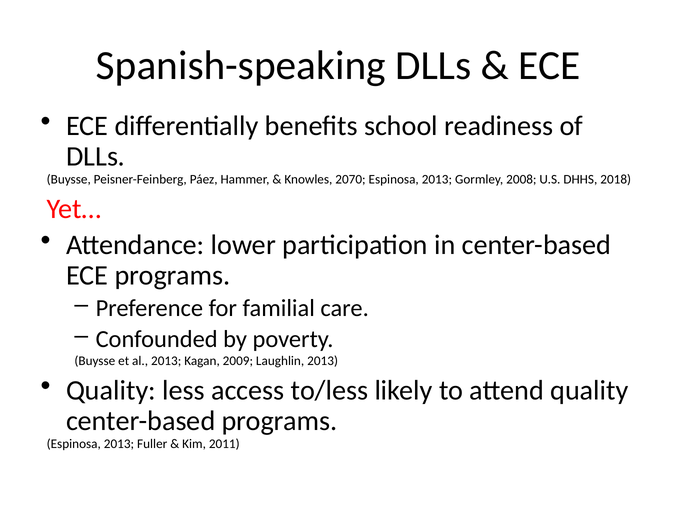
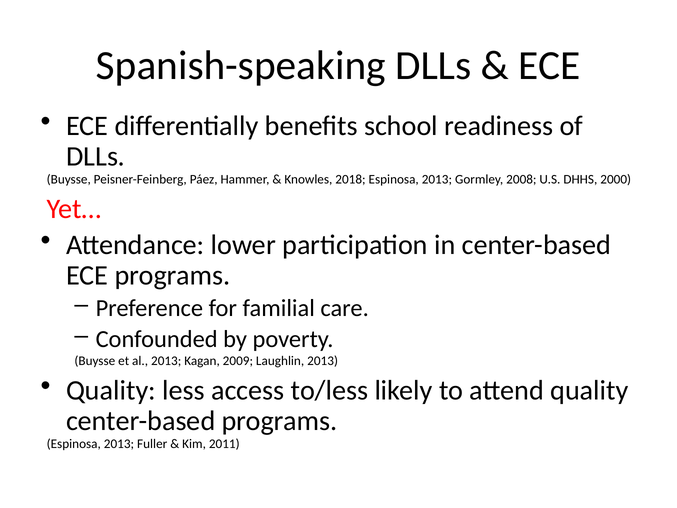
2070: 2070 -> 2018 (350, 179)
2018: 2018 -> 2000 (616, 179)
